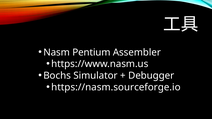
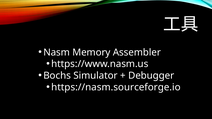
Pentium: Pentium -> Memory (91, 52)
